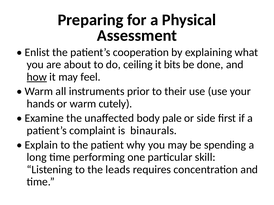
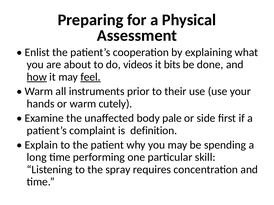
ceiling: ceiling -> videos (138, 65)
feel underline: none -> present (91, 77)
binaurals: binaurals -> definition (154, 131)
leads: leads -> spray (118, 170)
